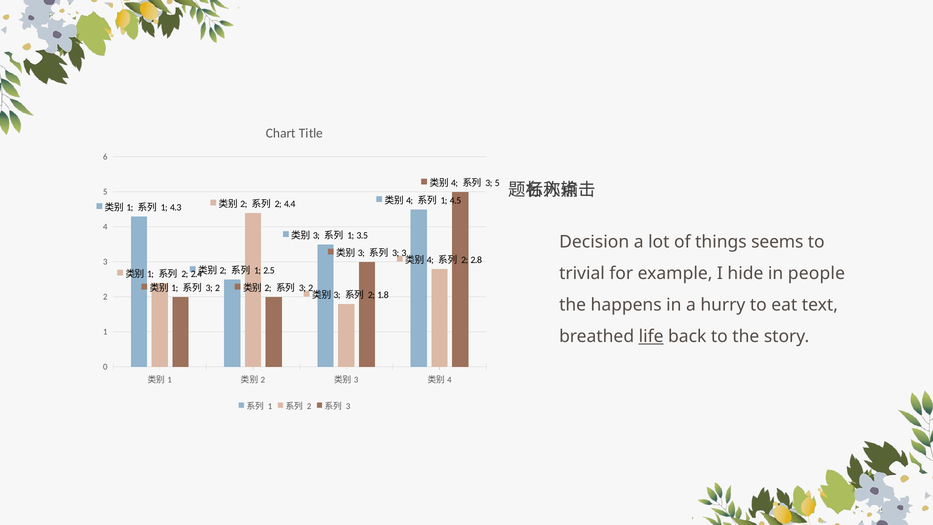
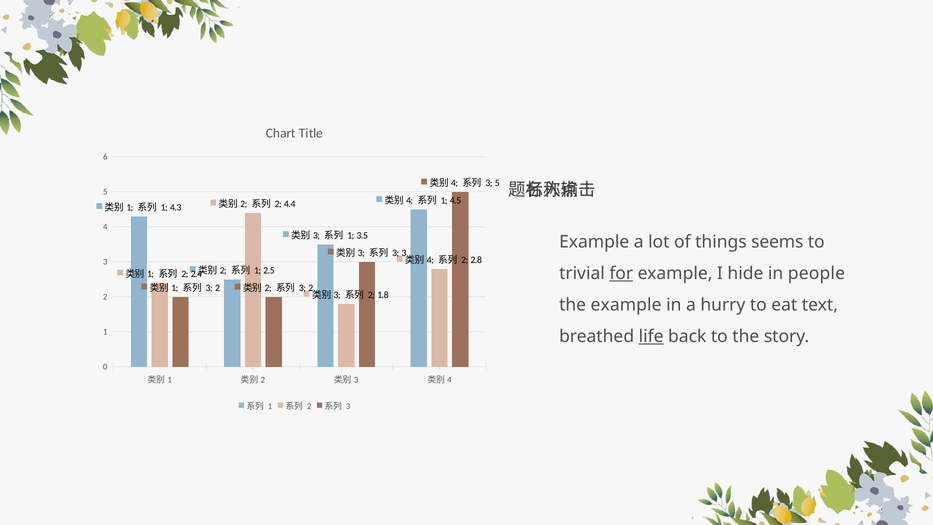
Decision: Decision -> Example (594, 242)
for underline: none -> present (621, 273)
the happens: happens -> example (626, 305)
